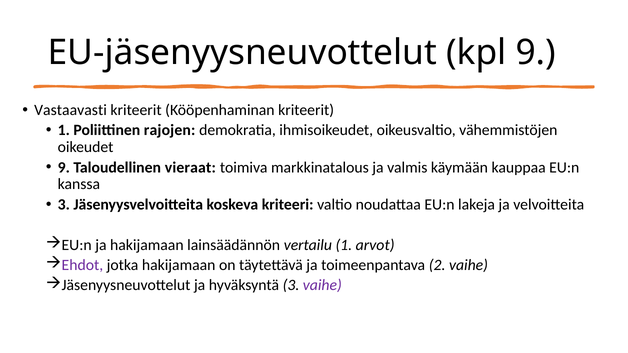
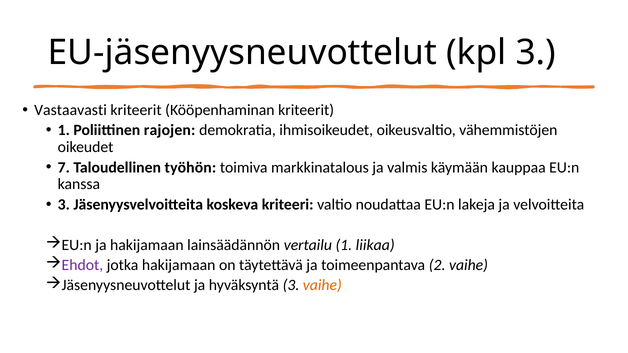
kpl 9: 9 -> 3 (536, 53)
9: 9 -> 7 (64, 167)
vieraat: vieraat -> työhön (190, 167)
arvot: arvot -> liikaa (375, 245)
vaihe colour: purple -> orange (322, 285)
